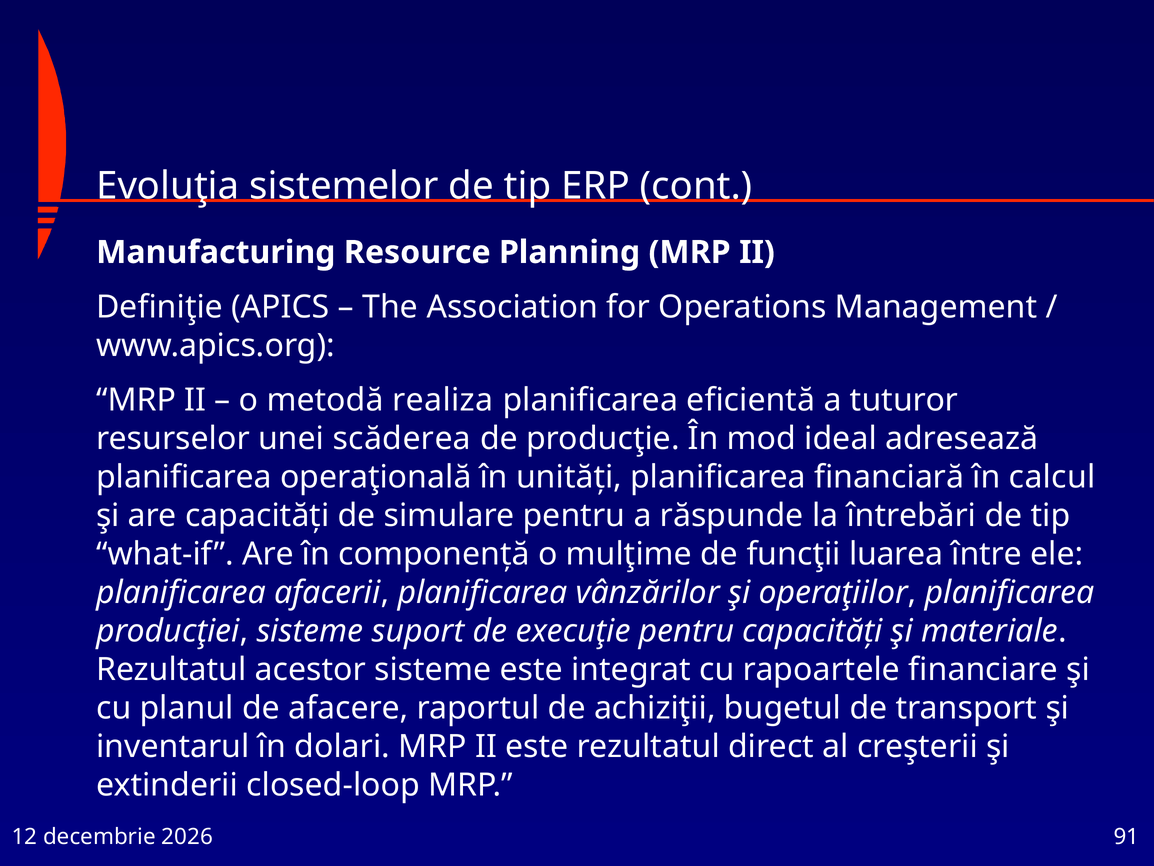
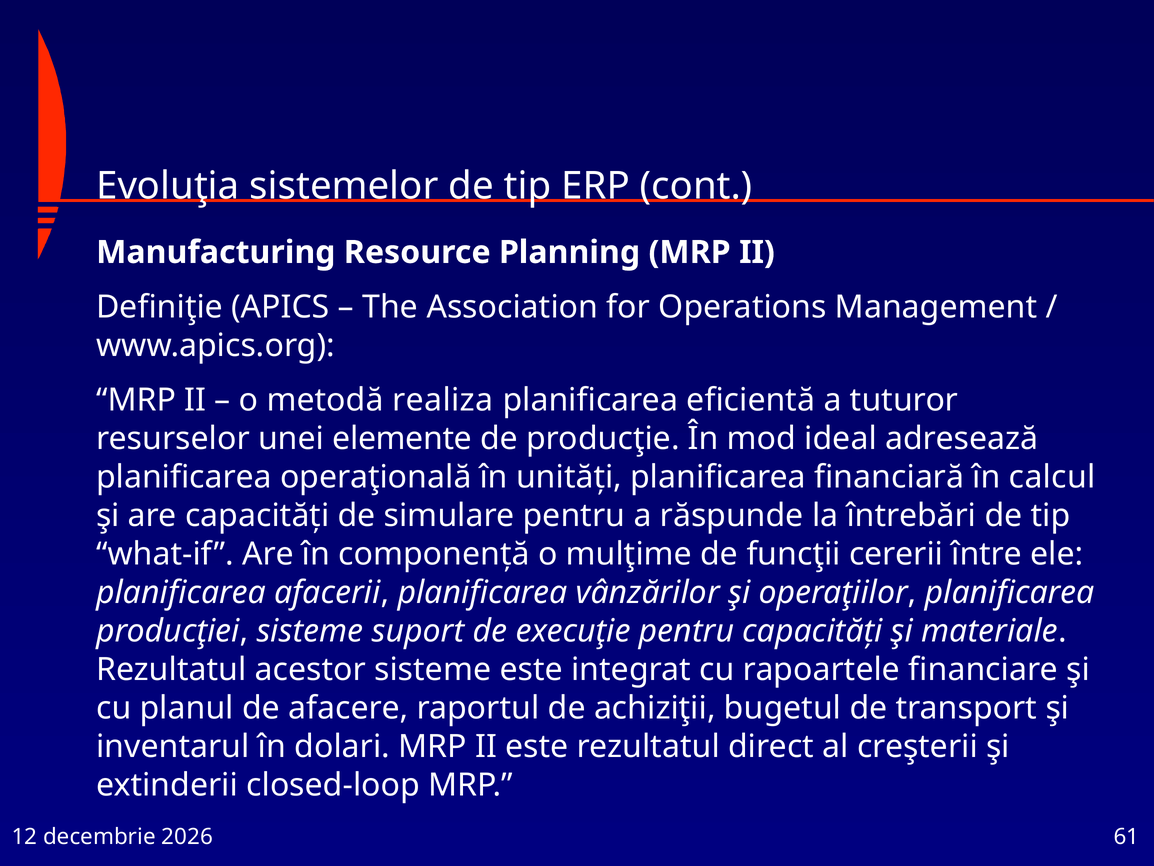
scăderea: scăderea -> elemente (402, 438)
luarea: luarea -> cererii (896, 554)
91: 91 -> 61 (1126, 836)
